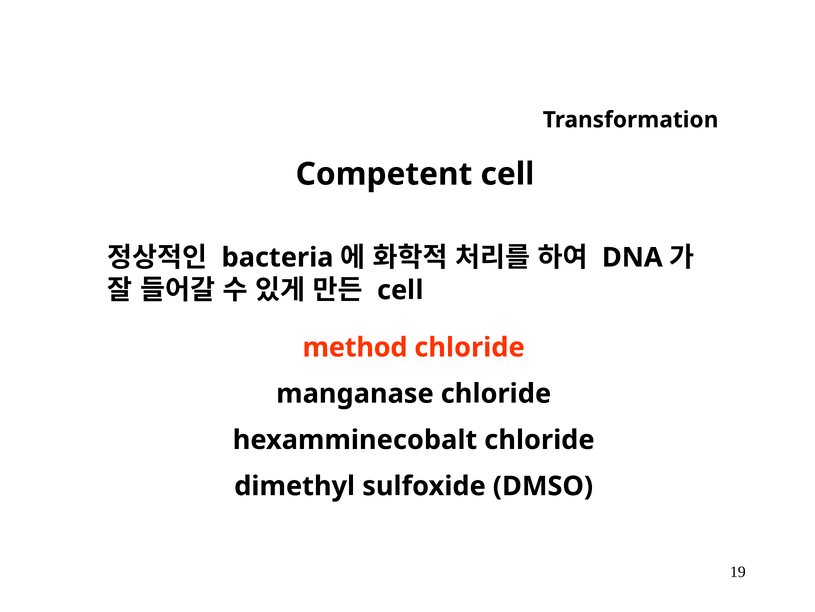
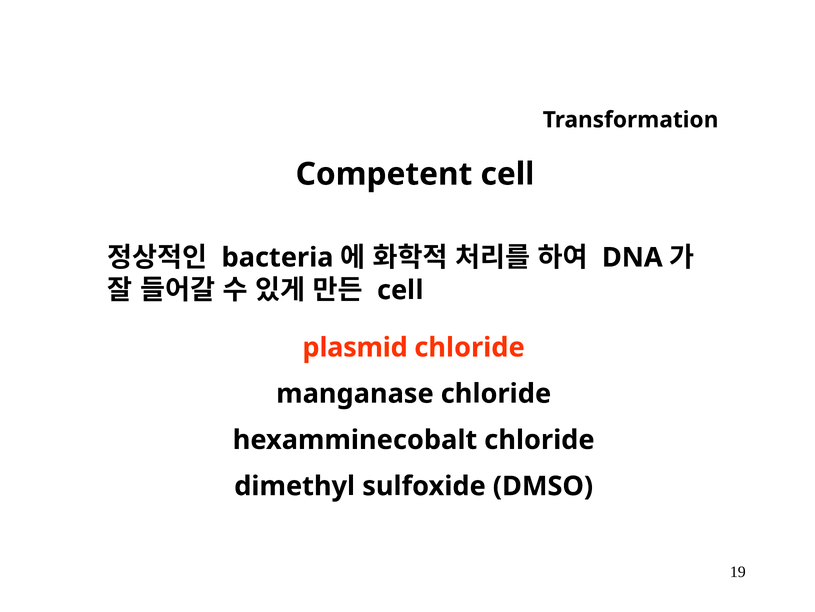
method: method -> plasmid (355, 347)
